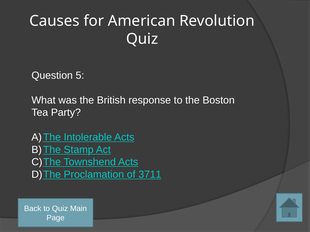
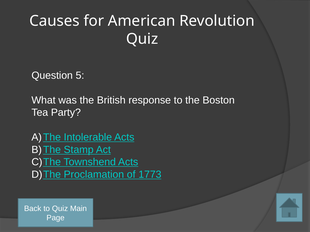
3711: 3711 -> 1773 (150, 175)
